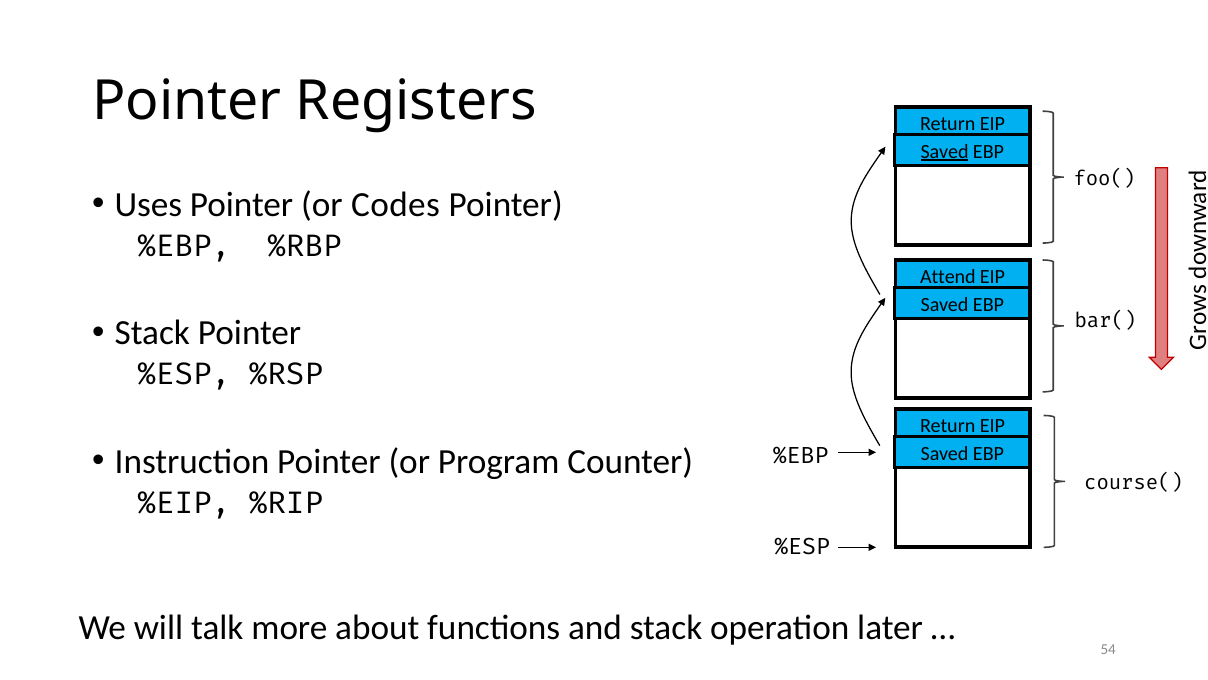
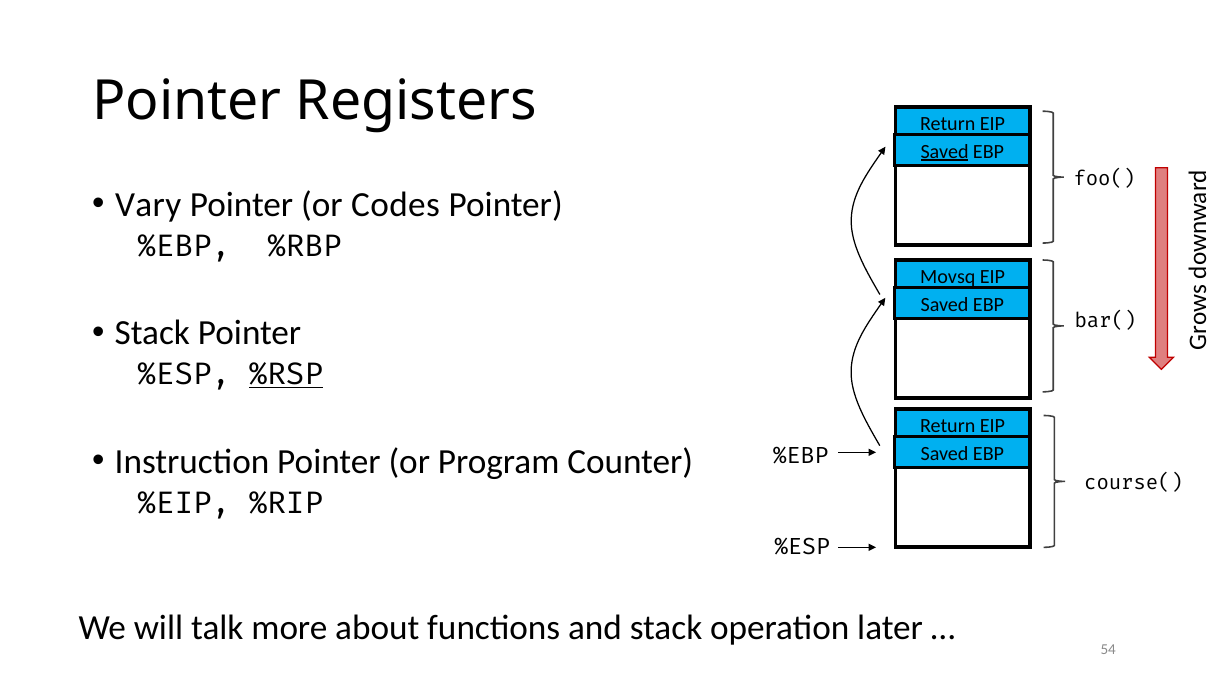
Uses: Uses -> Vary (148, 204)
Attend: Attend -> Movsq (948, 277)
%RSP underline: none -> present (286, 374)
